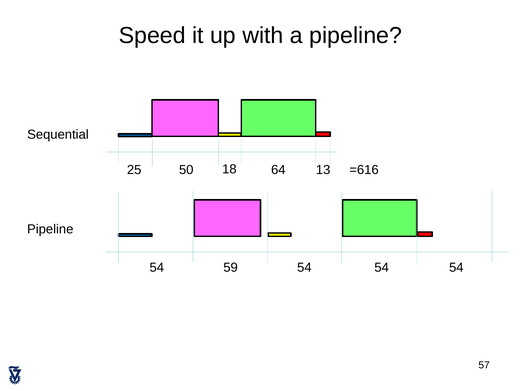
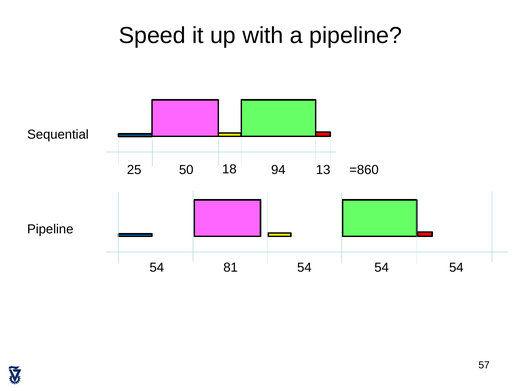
64: 64 -> 94 (278, 170)
=616: =616 -> =860 (364, 170)
59: 59 -> 81 (231, 267)
